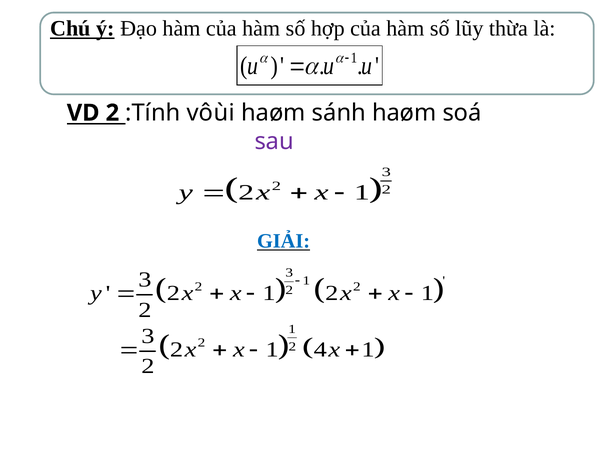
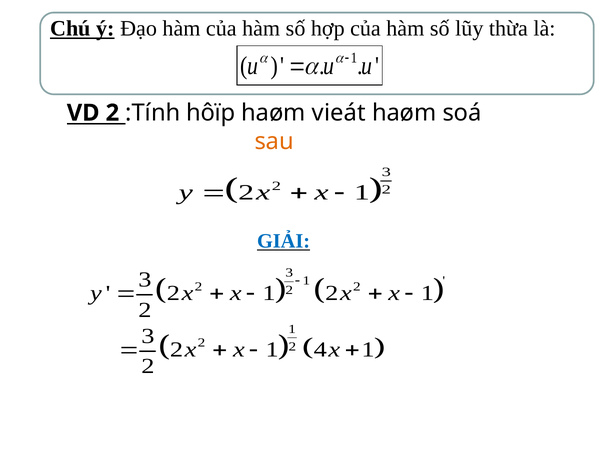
vôùi: vôùi -> hôïp (211, 113)
sánh: sánh -> vieát (339, 113)
sau colour: purple -> orange (274, 141)
